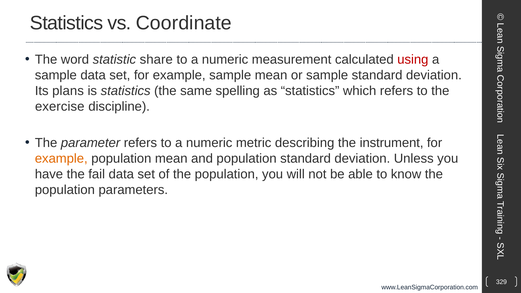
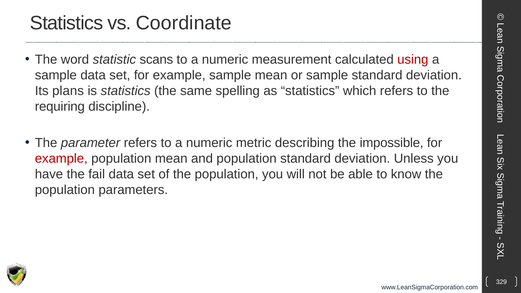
share: share -> scans (156, 60)
exercise: exercise -> requiring (60, 106)
instrument: instrument -> impossible (392, 143)
example colour: orange -> red (61, 159)
